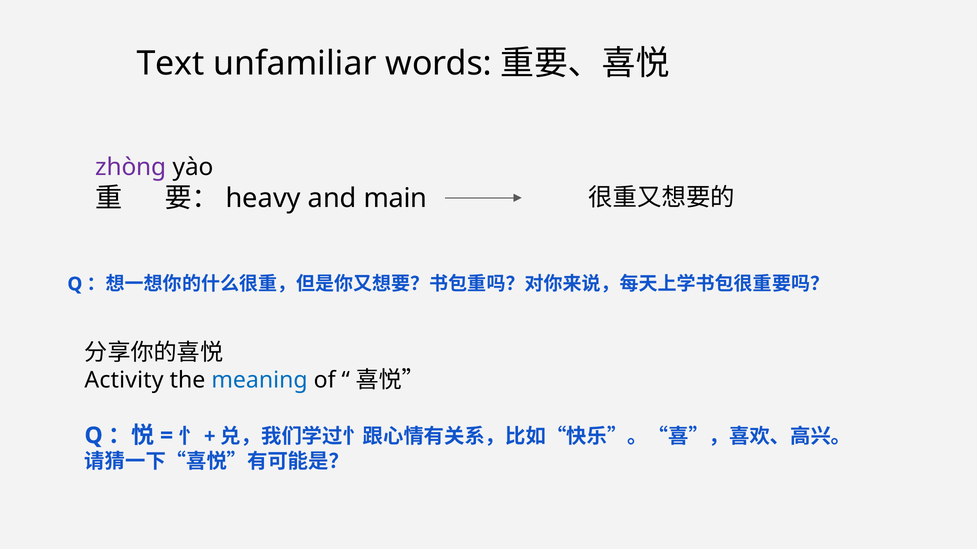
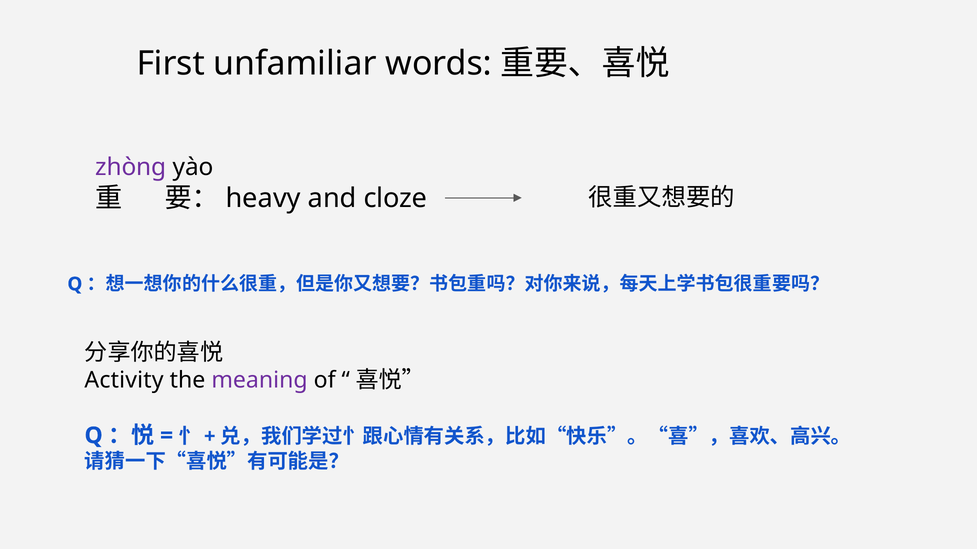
Text: Text -> First (171, 64)
main: main -> cloze (395, 199)
meaning colour: blue -> purple (260, 381)
